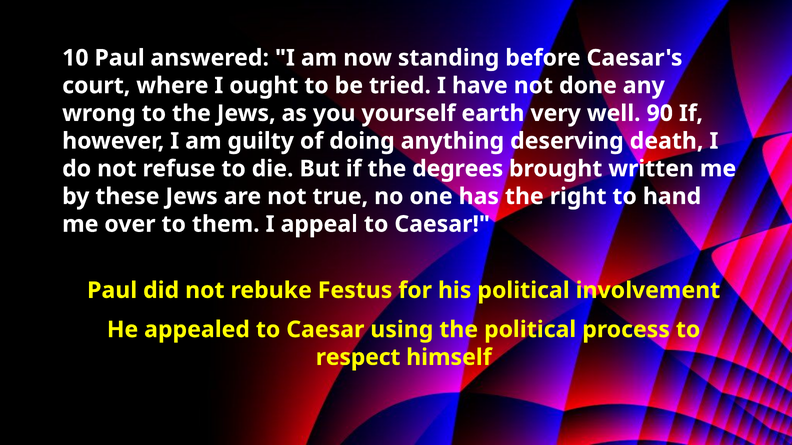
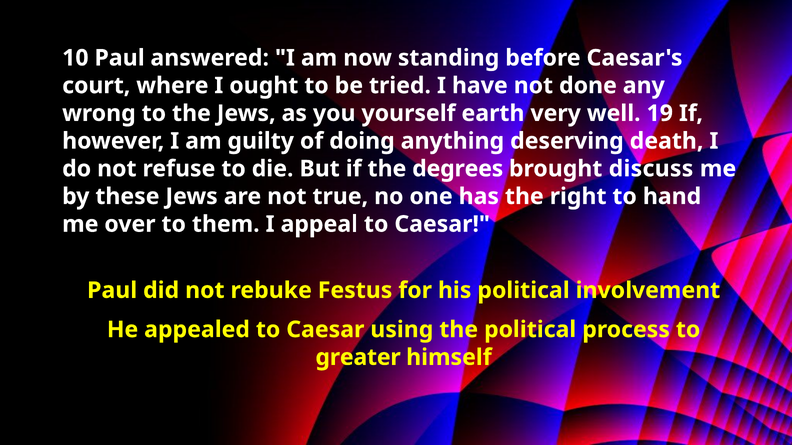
90: 90 -> 19 (660, 113)
written: written -> discuss (651, 169)
respect: respect -> greater (358, 358)
